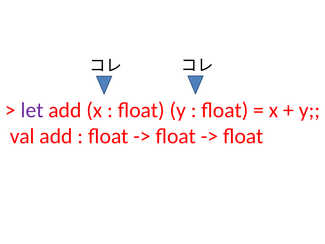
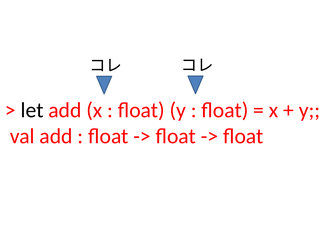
let colour: purple -> black (32, 110)
